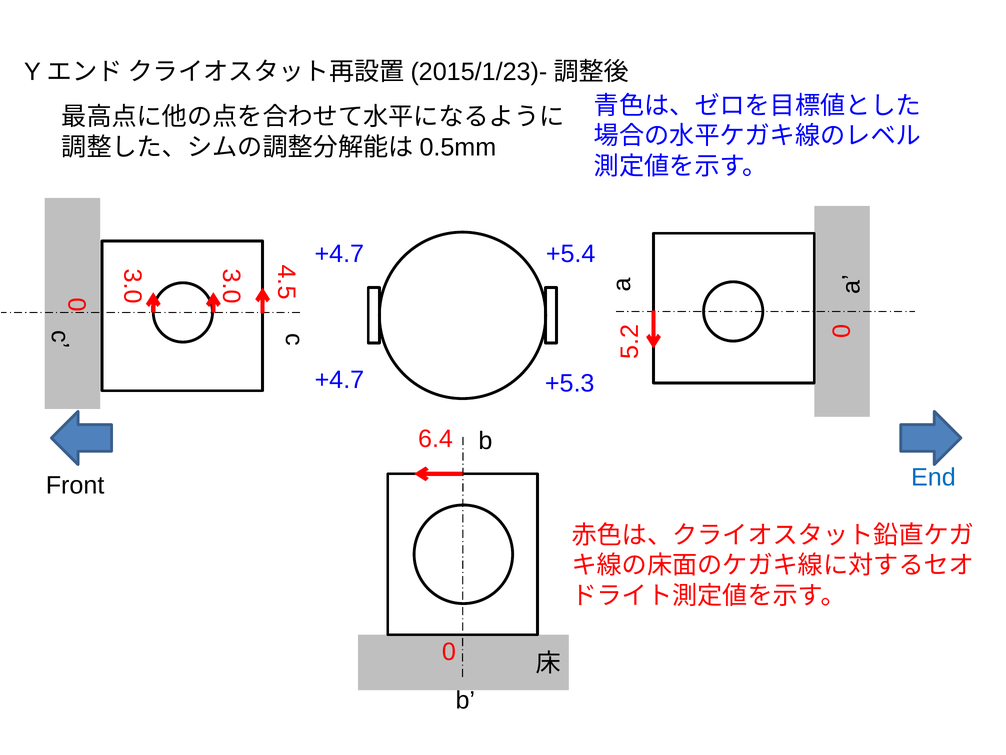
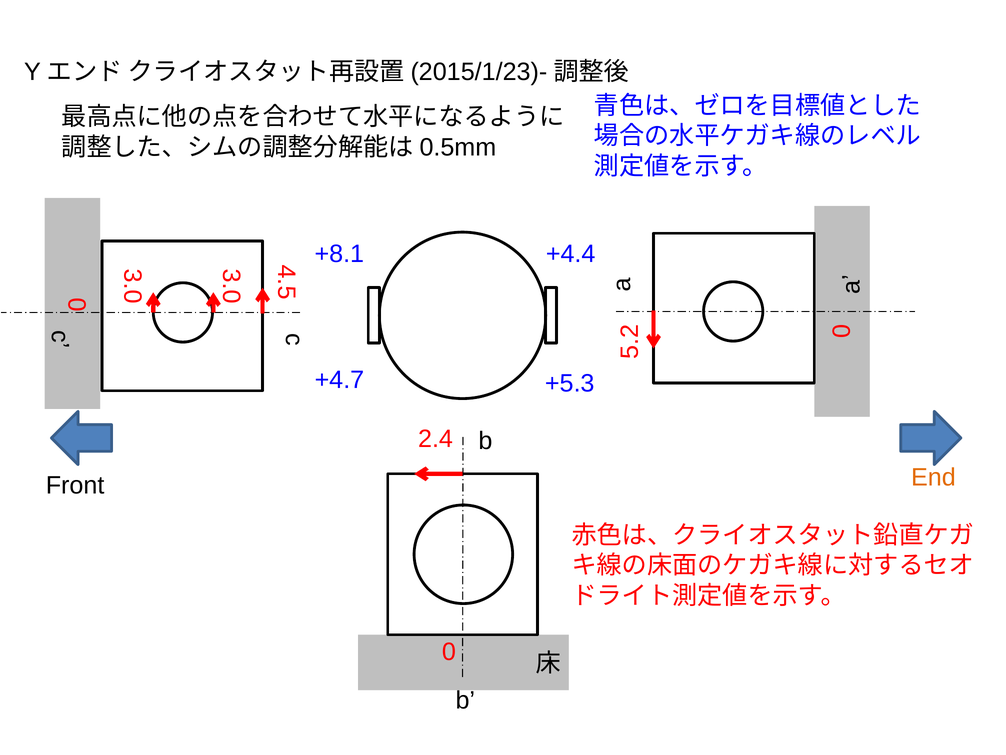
+4.7: +4.7 -> +8.1 (339, 254)
+5.4: +5.4 -> +4.4 (571, 254)
6.4: 6.4 -> 2.4 (436, 438)
End colour: blue -> orange (933, 477)
